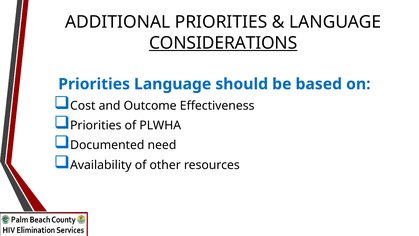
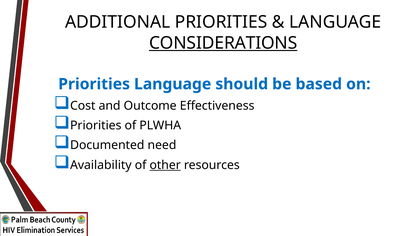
other underline: none -> present (165, 165)
